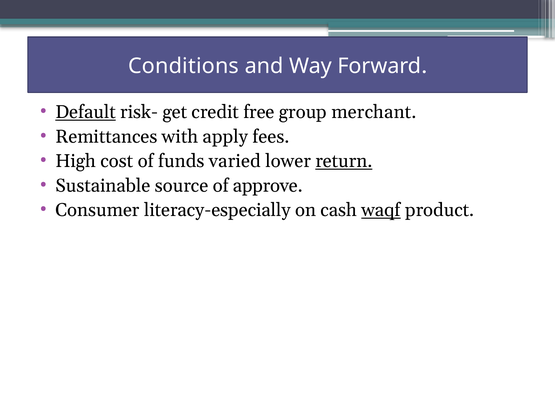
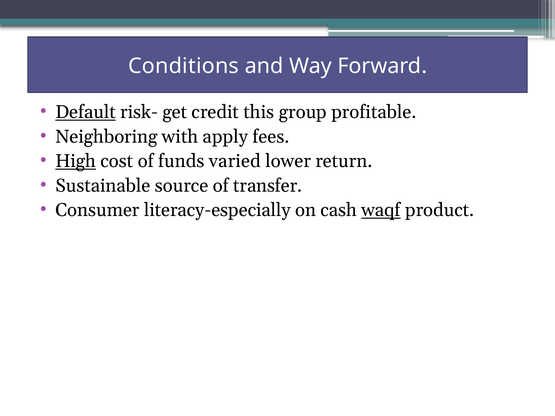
free: free -> this (259, 112)
merchant: merchant -> profitable (374, 112)
Remittances: Remittances -> Neighboring (106, 137)
High underline: none -> present (76, 161)
return underline: present -> none (344, 161)
approve: approve -> transfer (268, 186)
